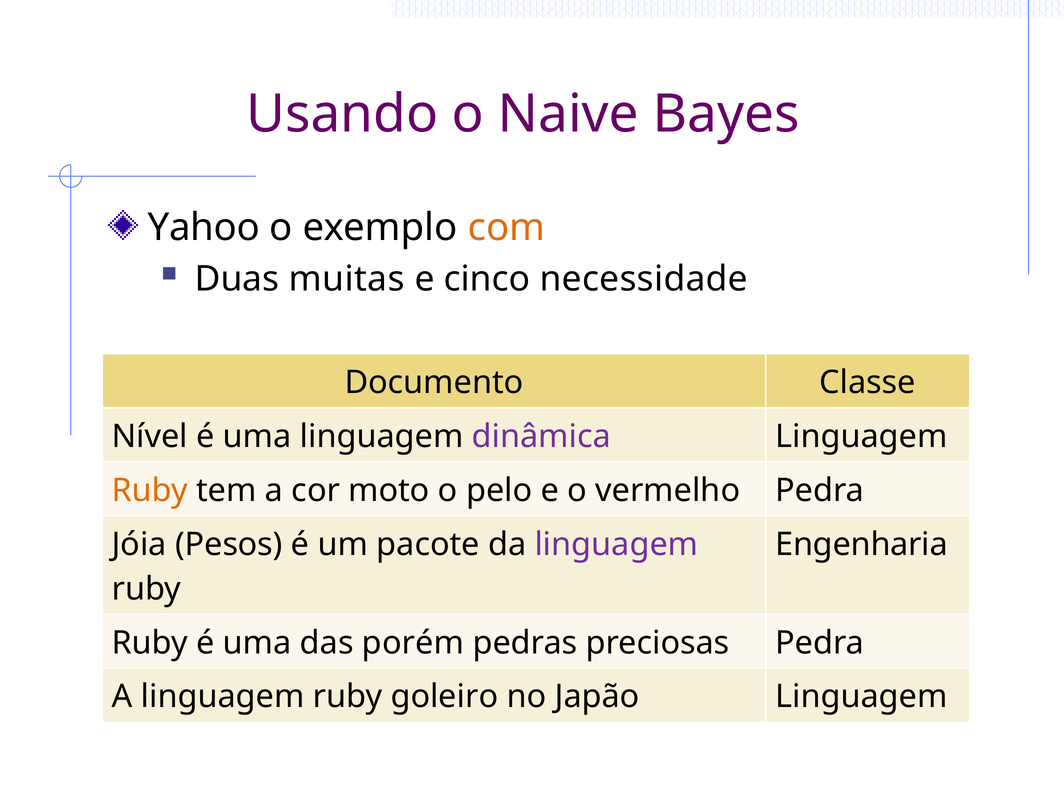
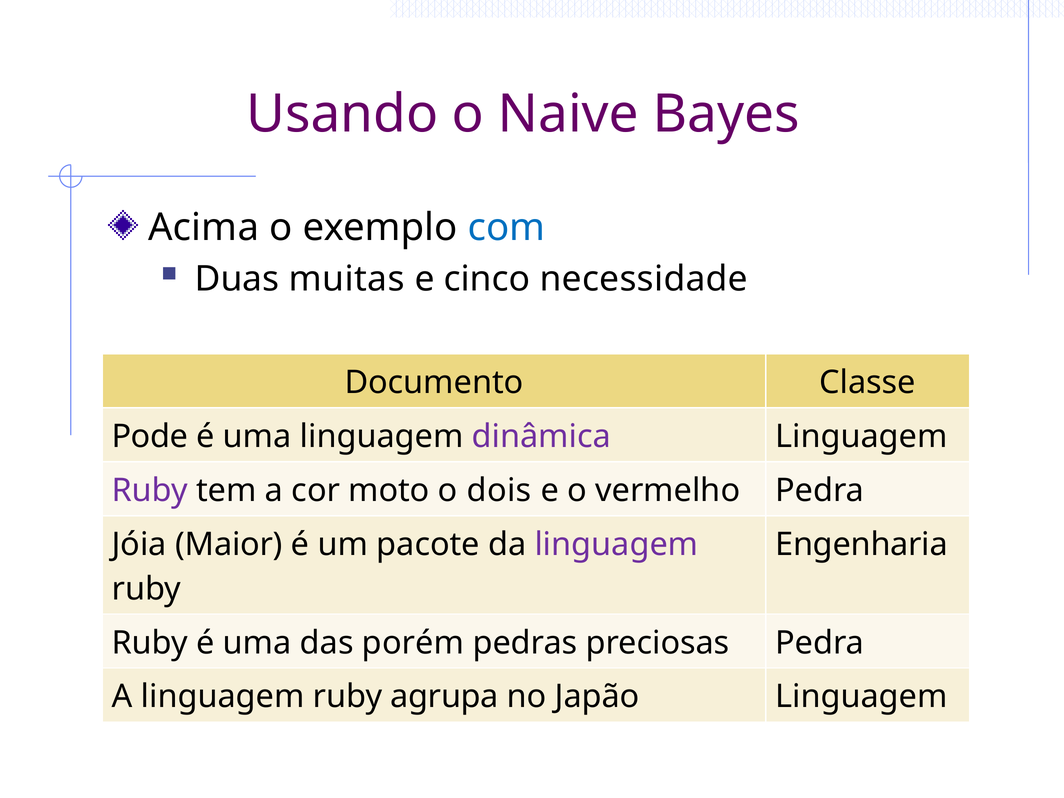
Yahoo: Yahoo -> Acima (204, 228)
com colour: orange -> blue (506, 228)
Nível: Nível -> Pode (150, 437)
Ruby colour: orange -> purple (150, 491)
pelo: pelo -> dois (499, 491)
Pesos: Pesos -> Maior (229, 544)
goleiro: goleiro -> agrupa (445, 697)
